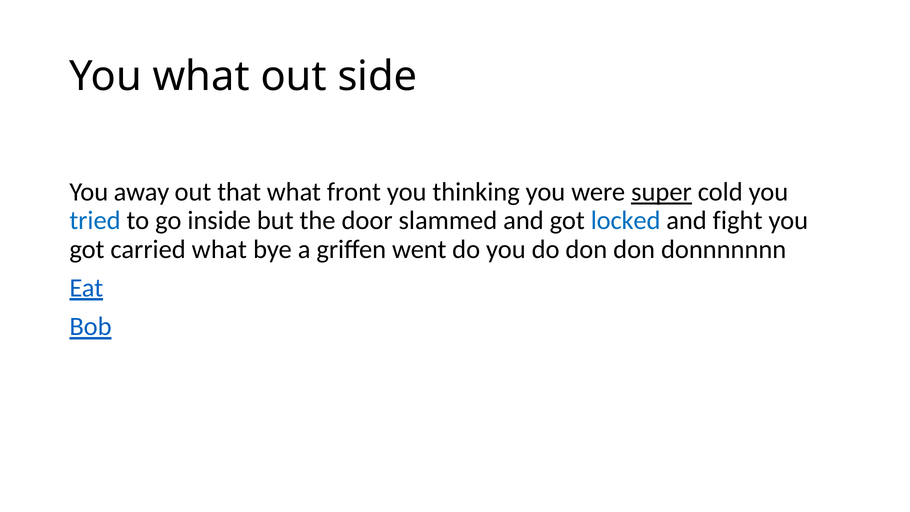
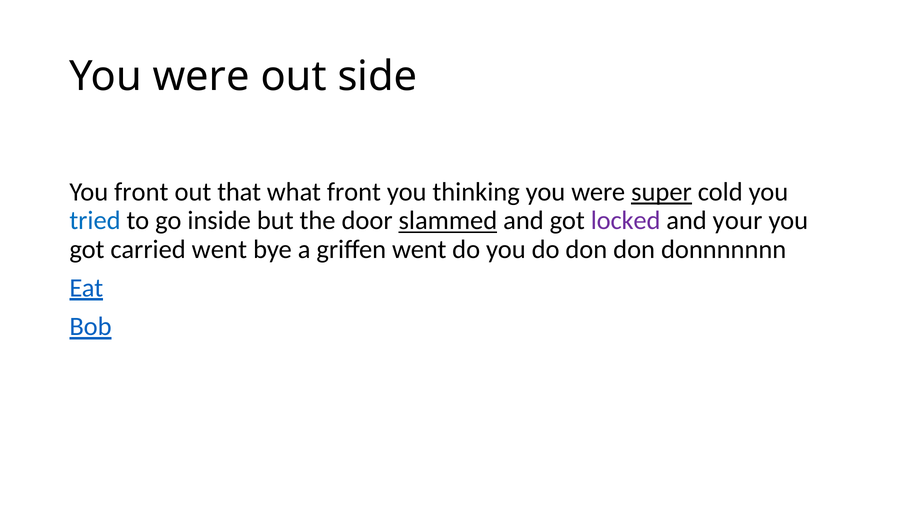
what: what -> were (201, 76)
You away: away -> front (141, 192)
slammed underline: none -> present (448, 221)
locked colour: blue -> purple (626, 221)
fight: fight -> your (738, 221)
carried what: what -> went (219, 249)
